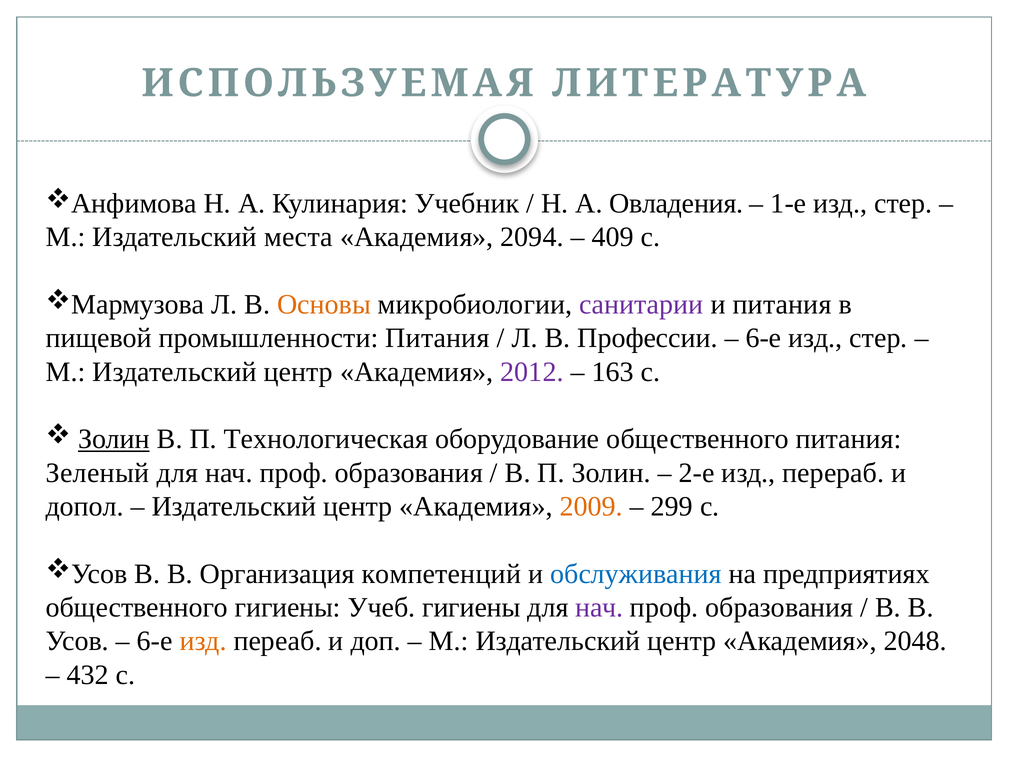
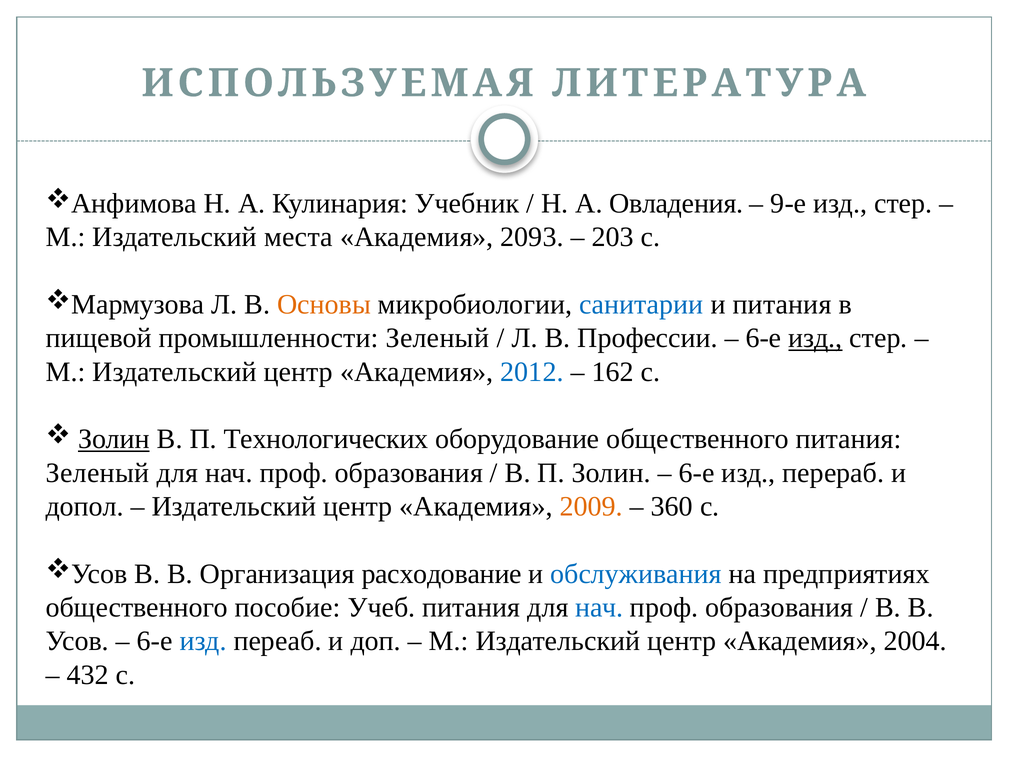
1-е: 1-е -> 9-е (788, 203)
2094: 2094 -> 2093 (532, 237)
409: 409 -> 203 (613, 237)
санитарии colour: purple -> blue (641, 304)
промышленности Питания: Питания -> Зеленый (437, 338)
изд underline: none -> present (815, 338)
2012 colour: purple -> blue (532, 372)
163: 163 -> 162 (613, 372)
Технологическая: Технологическая -> Технологических (326, 439)
2-е: 2-е -> 6-е (697, 473)
299: 299 -> 360 (672, 506)
компетенций: компетенций -> расходование (442, 574)
общественного гигиены: гигиены -> пособие (288, 607)
Учеб гигиены: гигиены -> питания (471, 607)
нач colour: purple -> blue (599, 607)
изд colour: orange -> blue (203, 641)
2048: 2048 -> 2004 (915, 641)
